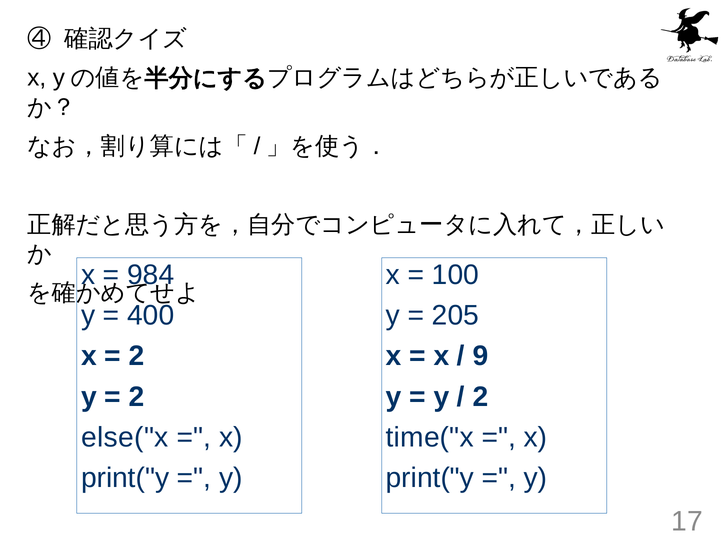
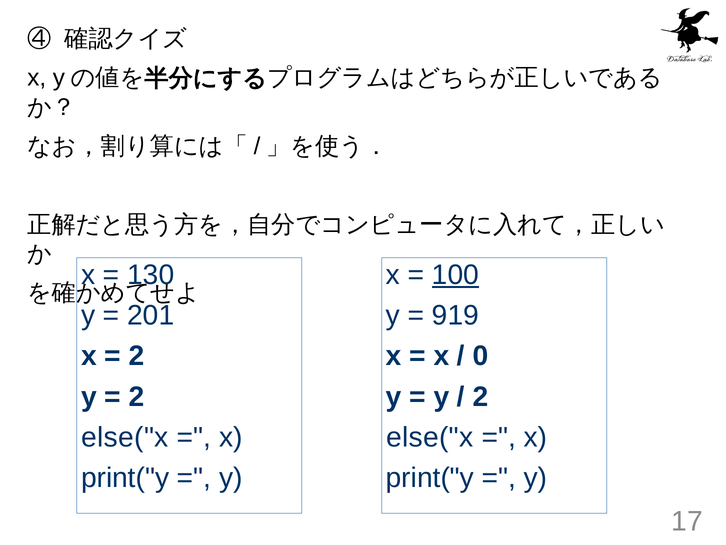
984: 984 -> 130 (151, 275)
100 underline: none -> present (455, 275)
400: 400 -> 201 (151, 315)
205: 205 -> 919 (455, 315)
9: 9 -> 0 (480, 356)
time("x: time("x -> else("x (430, 437)
